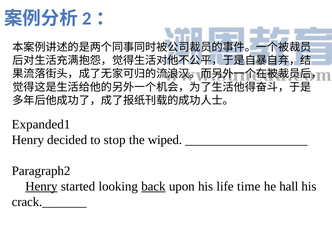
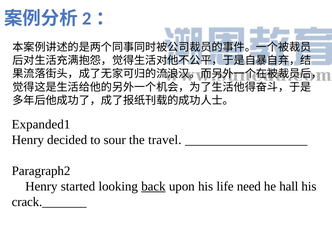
stop: stop -> sour (115, 140)
wiped: wiped -> travel (165, 140)
Henry underline: present -> none (41, 186)
time: time -> need (249, 186)
